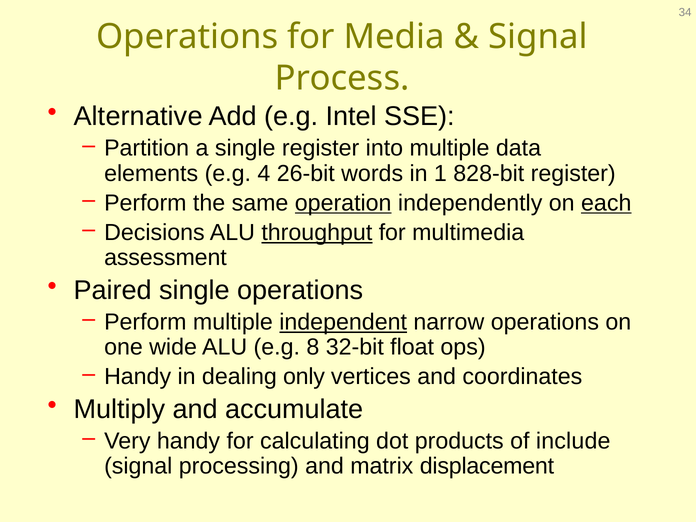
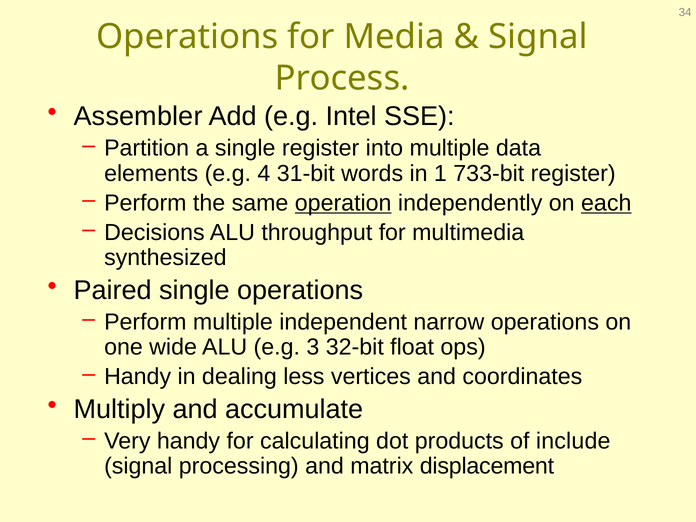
Alternative: Alternative -> Assembler (138, 117)
26-bit: 26-bit -> 31-bit (306, 173)
828-bit: 828-bit -> 733-bit (489, 173)
throughput underline: present -> none (317, 233)
assessment: assessment -> synthesized (165, 258)
independent underline: present -> none (343, 322)
8: 8 -> 3 (313, 347)
only: only -> less (304, 377)
